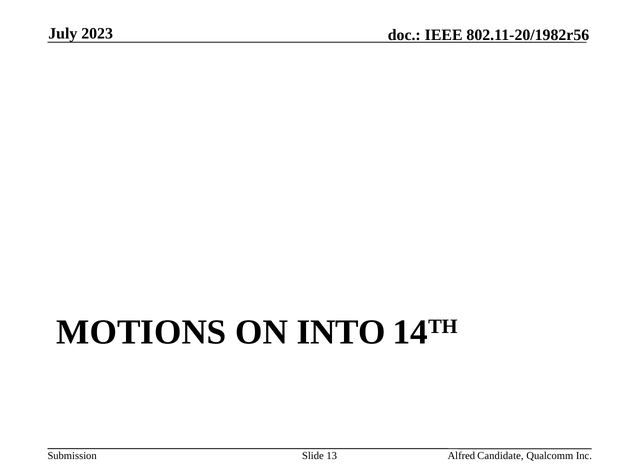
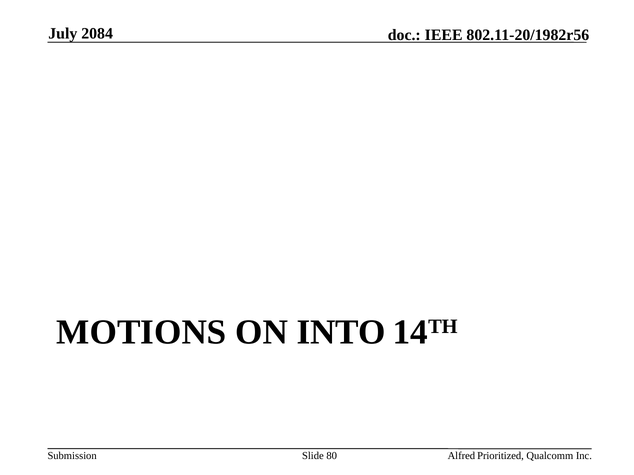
2023: 2023 -> 2084 (97, 34)
13: 13 -> 80 (332, 456)
Candidate: Candidate -> Prioritized (501, 456)
